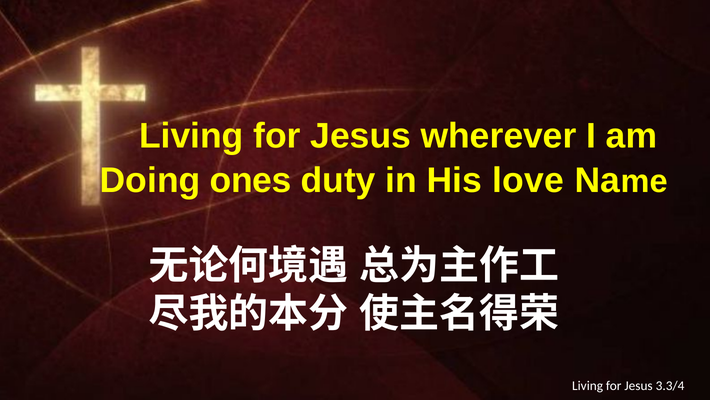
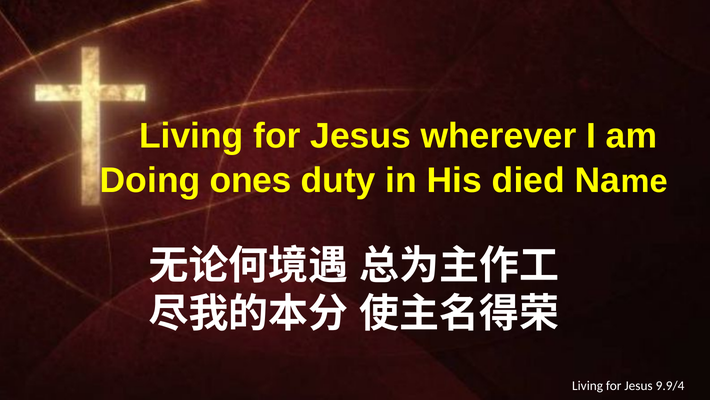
love: love -> died (528, 180)
3.3/4: 3.3/4 -> 9.9/4 (670, 385)
